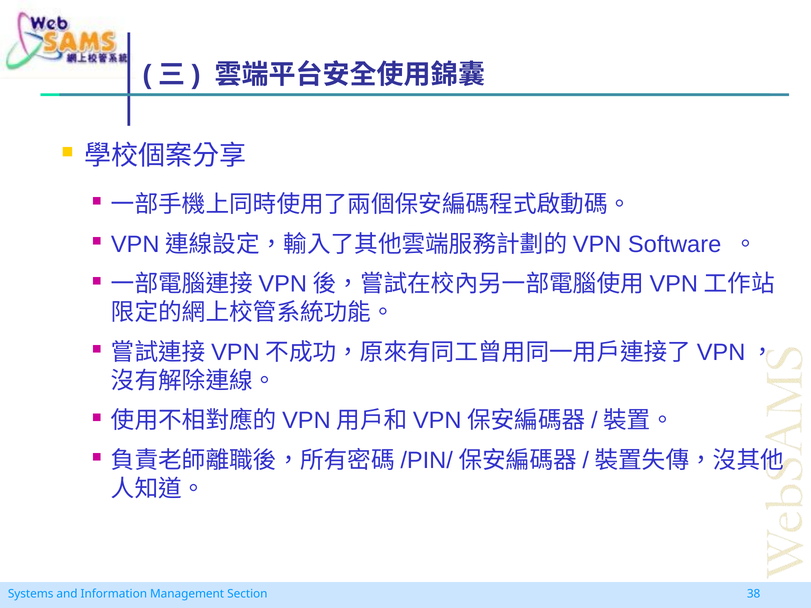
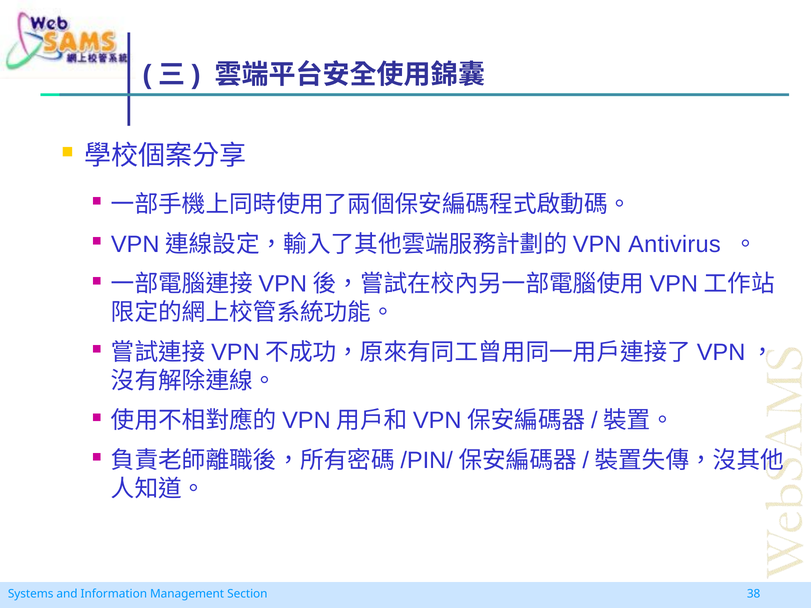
Software: Software -> Antivirus (675, 244)
